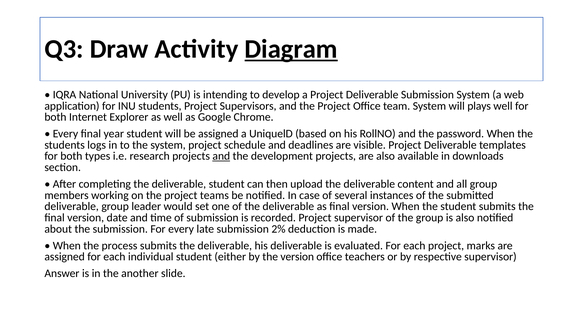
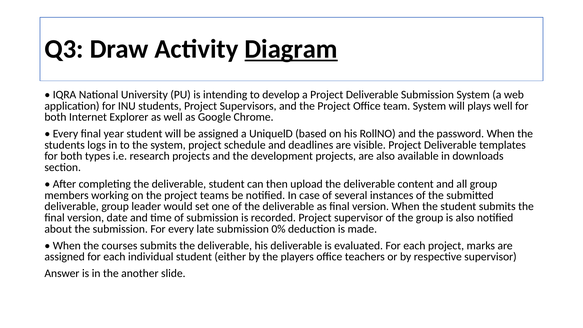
and underline: present -> none (221, 156)
2%: 2% -> 0% (278, 229)
process: process -> courses (120, 245)
the version: version -> players (297, 257)
